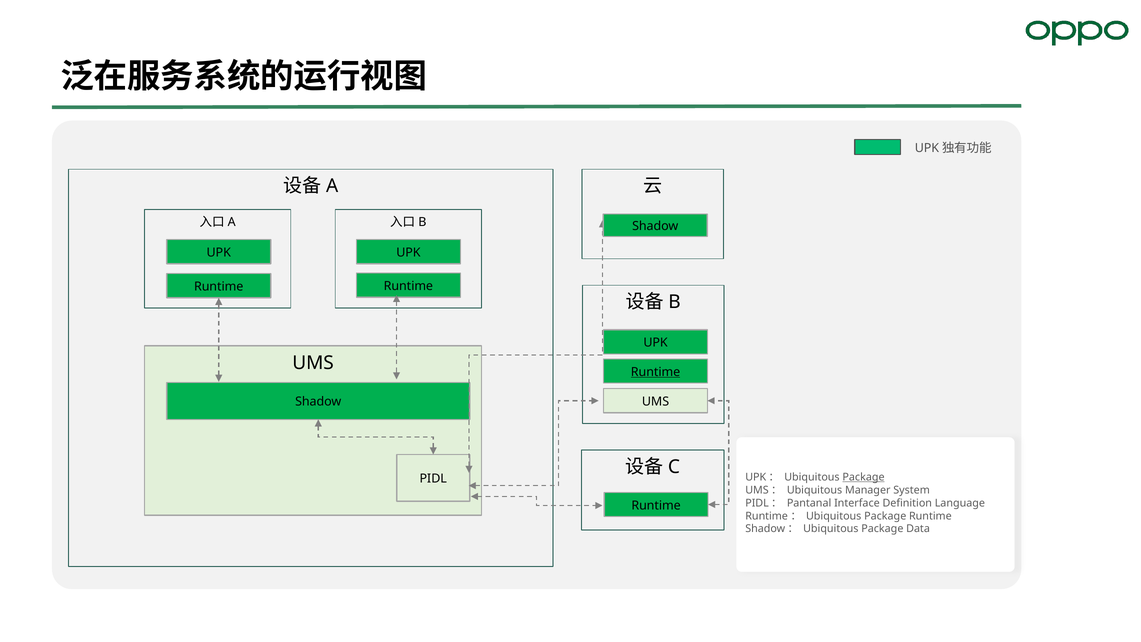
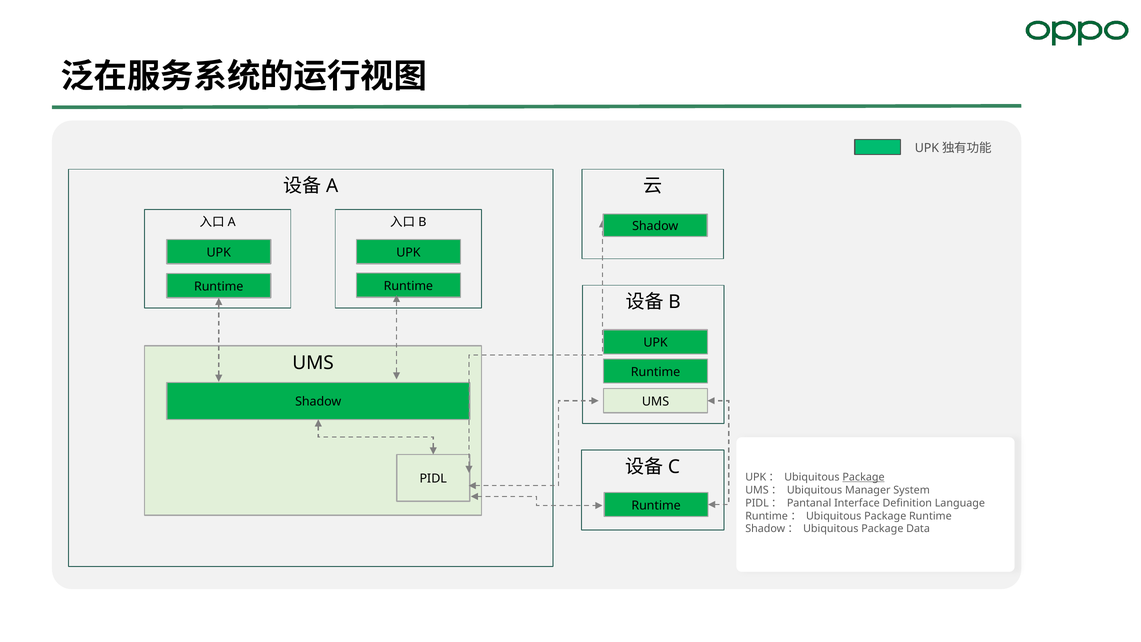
Runtime underline: present -> none (656, 372)
